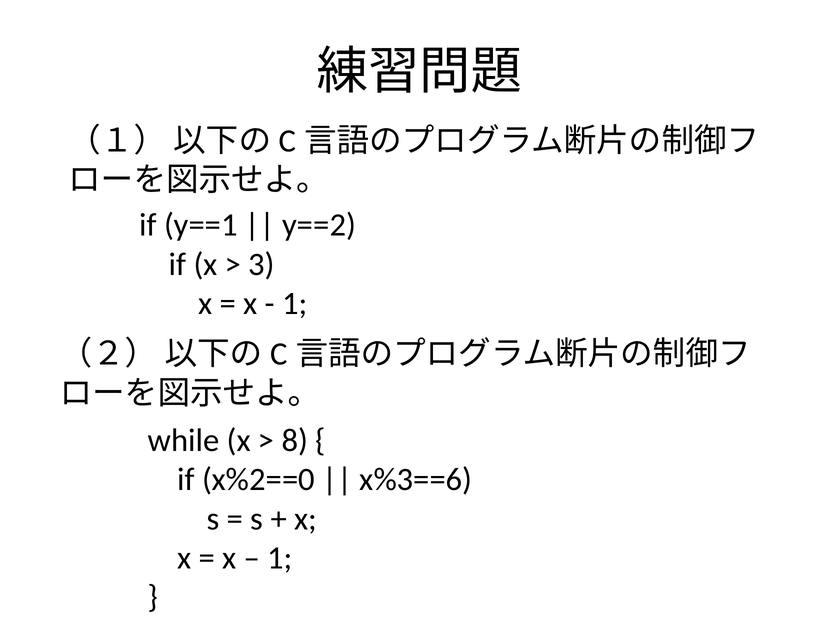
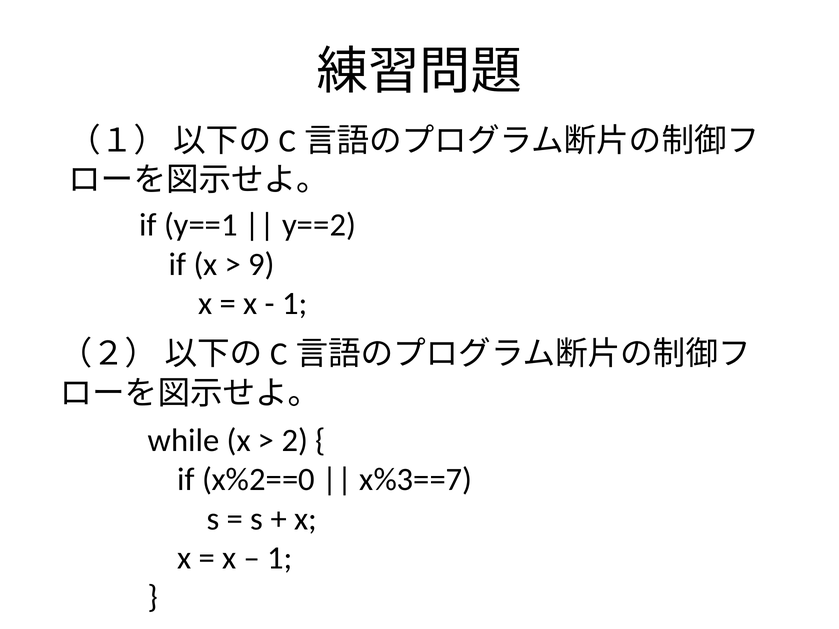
3: 3 -> 9 (262, 264)
8: 8 -> 2 (295, 441)
x%3==6: x%3==6 -> x%3==7 (416, 480)
